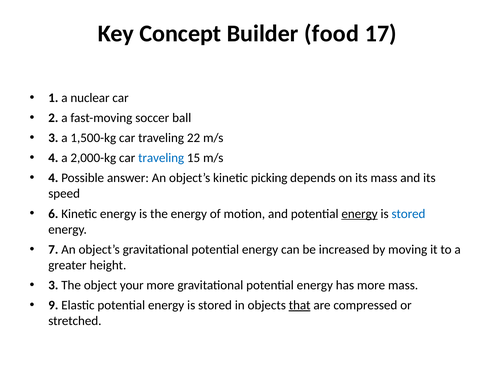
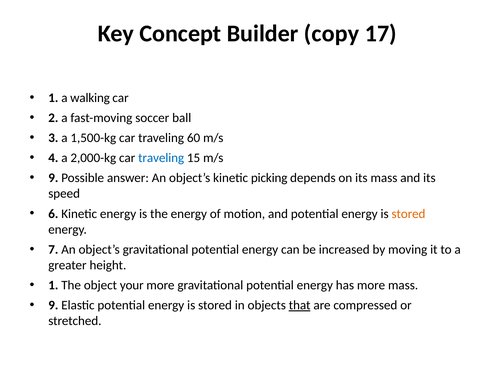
food: food -> copy (332, 33)
nuclear: nuclear -> walking (90, 98)
22: 22 -> 60 (194, 138)
4: 4 -> 9 (53, 178)
energy underline: present -> none (360, 214)
stored colour: blue -> orange (408, 214)
3: 3 -> 1 (53, 285)
